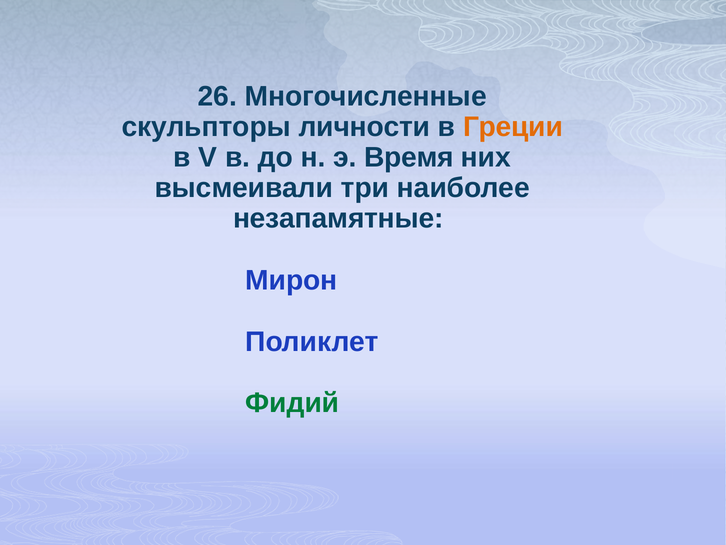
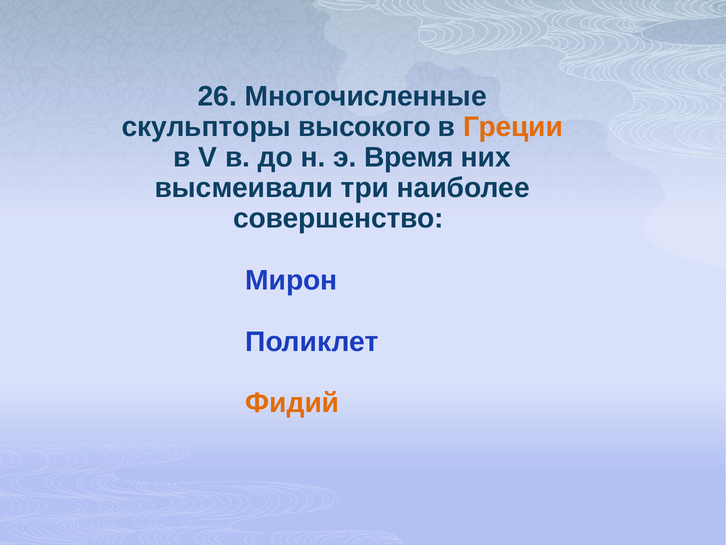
личности: личности -> высокого (365, 127)
незапамятные: незапамятные -> совершенство (338, 218)
Фидий colour: green -> orange (292, 402)
